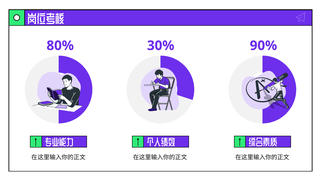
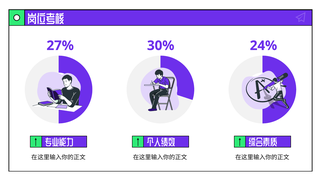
80%: 80% -> 27% (60, 46)
90%: 90% -> 24% (263, 46)
